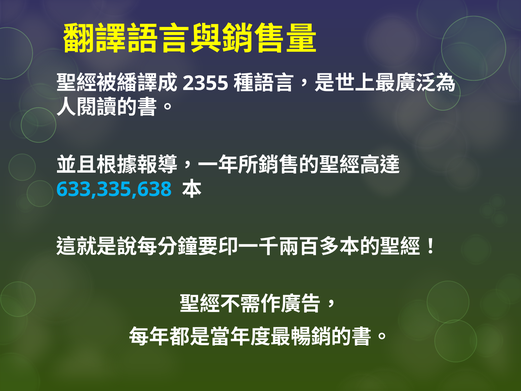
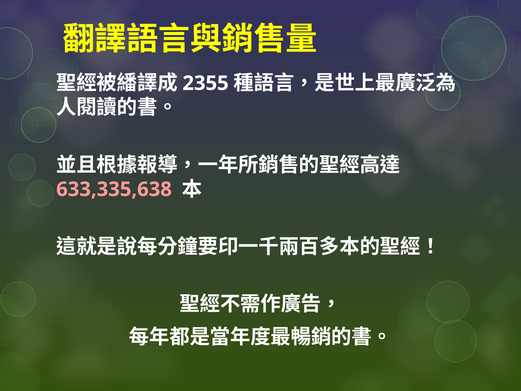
633,335,638 colour: light blue -> pink (114, 189)
